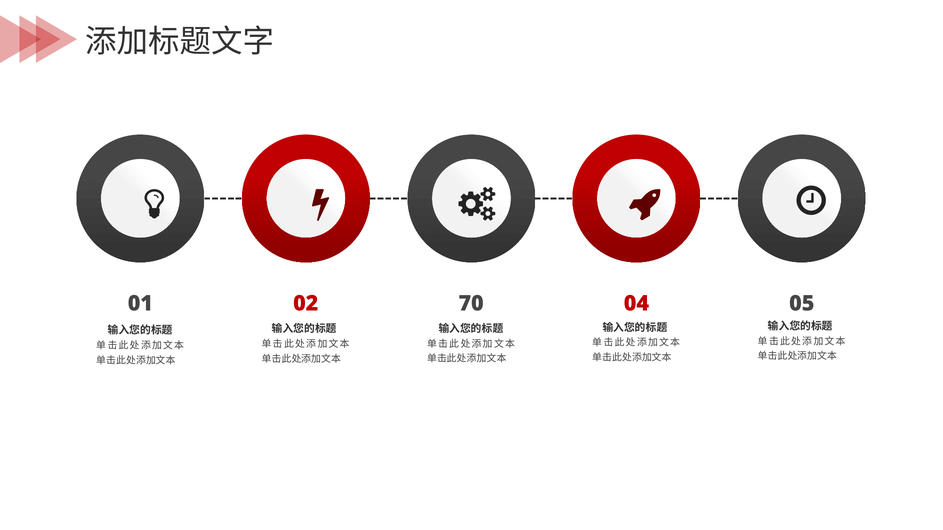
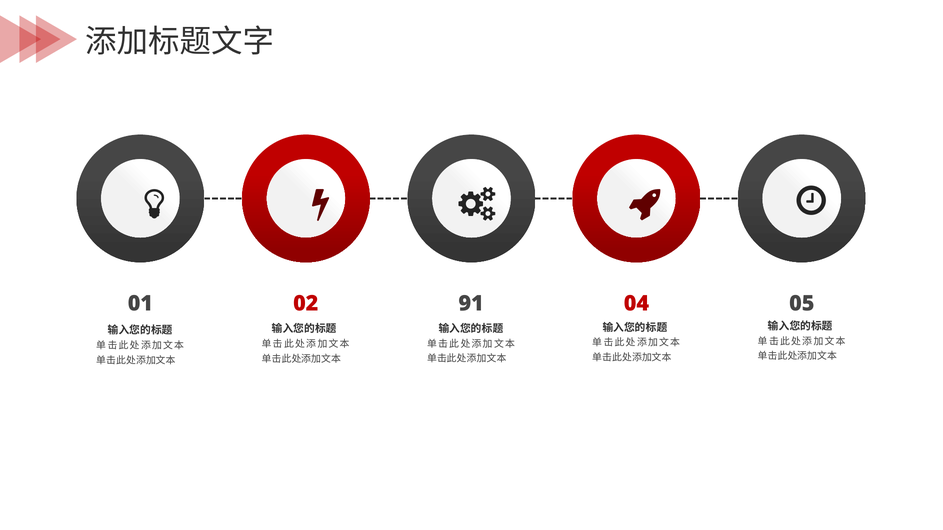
70: 70 -> 91 (471, 304)
